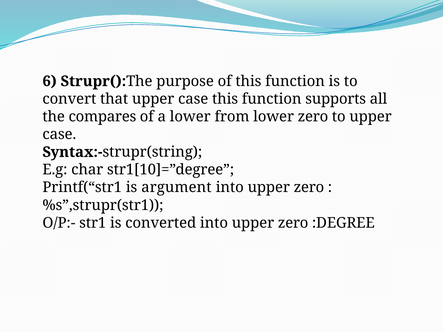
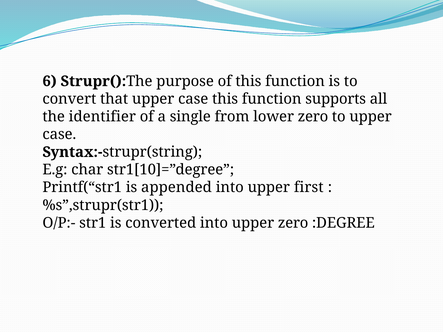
compares: compares -> identifier (102, 117)
a lower: lower -> single (190, 117)
argument: argument -> appended (176, 188)
zero: zero -> first (309, 188)
